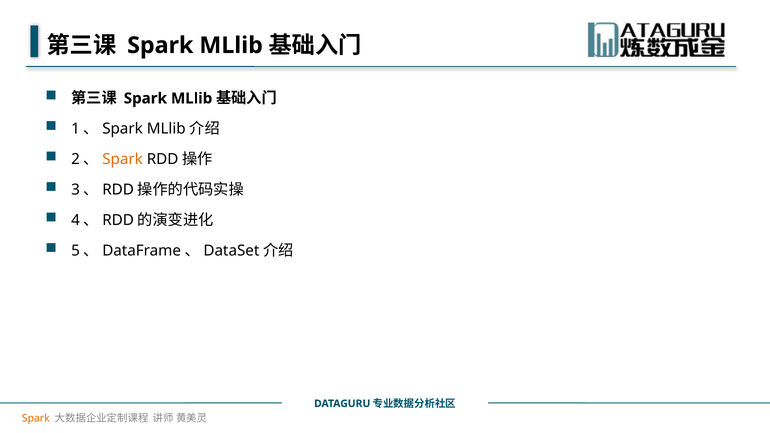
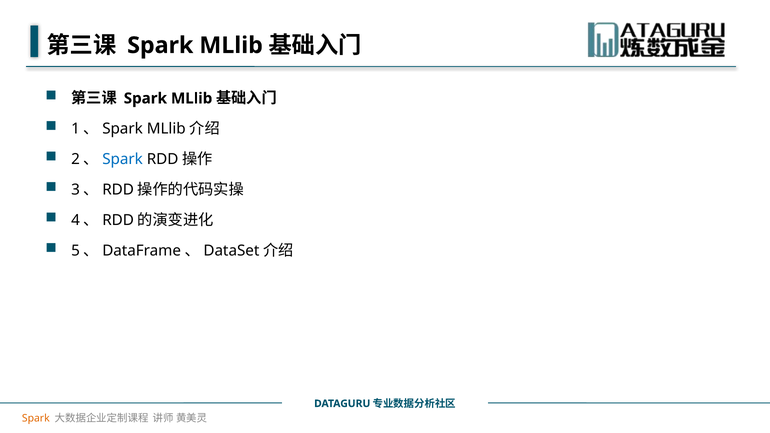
Spark colour: orange -> blue (123, 159)
